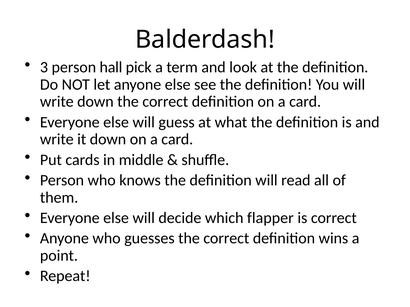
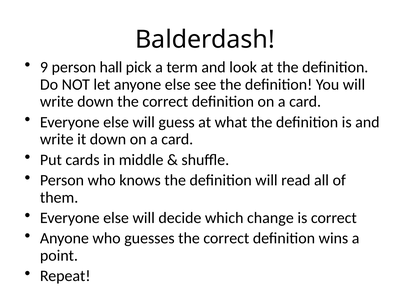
3: 3 -> 9 (44, 67)
flapper: flapper -> change (270, 218)
